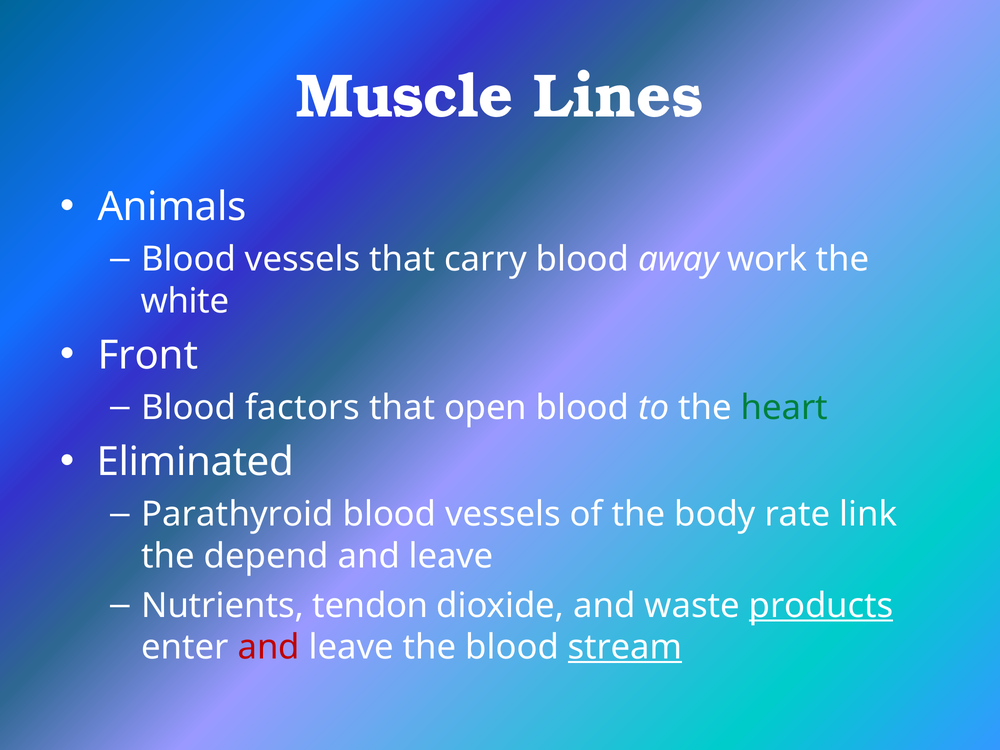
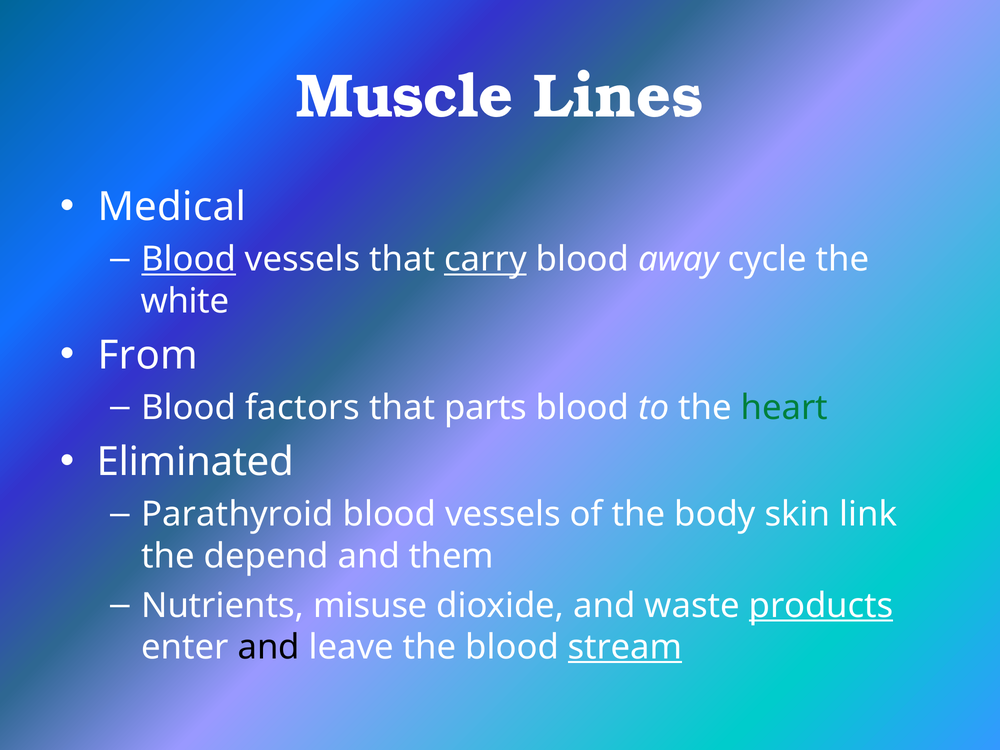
Animals: Animals -> Medical (172, 207)
Blood underline: none -> present (189, 259)
carry underline: none -> present (485, 259)
work: work -> cycle (767, 259)
Front: Front -> From (148, 355)
open: open -> parts (486, 408)
rate: rate -> skin (797, 514)
leave: leave -> them (451, 556)
tendon: tendon -> misuse (370, 606)
and colour: red -> black (269, 647)
